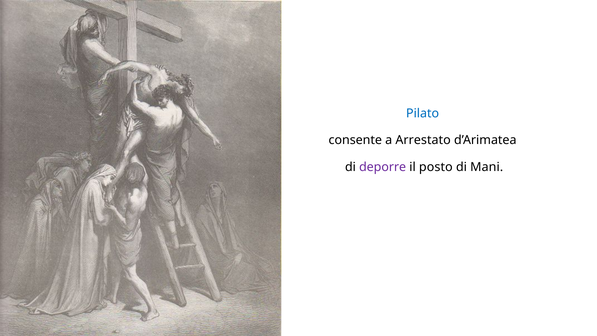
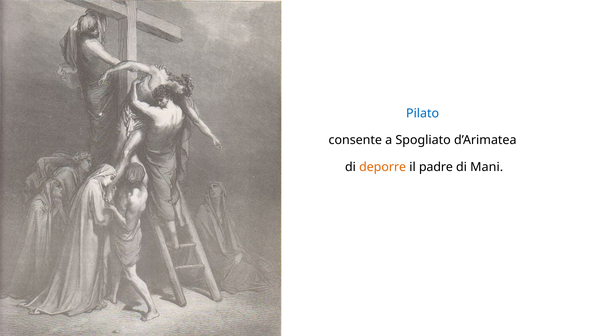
Arrestato: Arrestato -> Spogliato (423, 140)
deporre colour: purple -> orange (383, 167)
posto: posto -> padre (436, 167)
